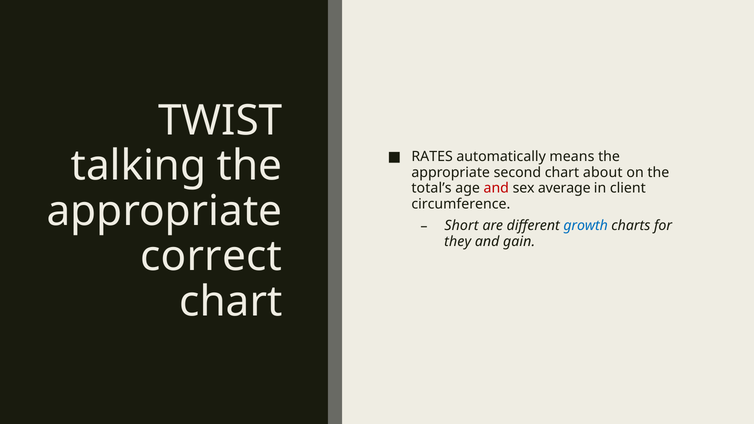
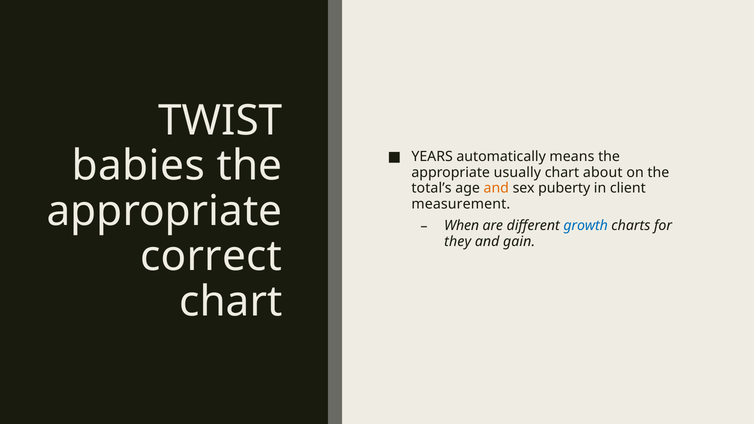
RATES: RATES -> YEARS (432, 157)
talking: talking -> babies (138, 166)
second: second -> usually (517, 172)
and colour: red -> orange (496, 188)
average: average -> puberty (564, 188)
circumference: circumference -> measurement (461, 204)
Short: Short -> When (462, 226)
